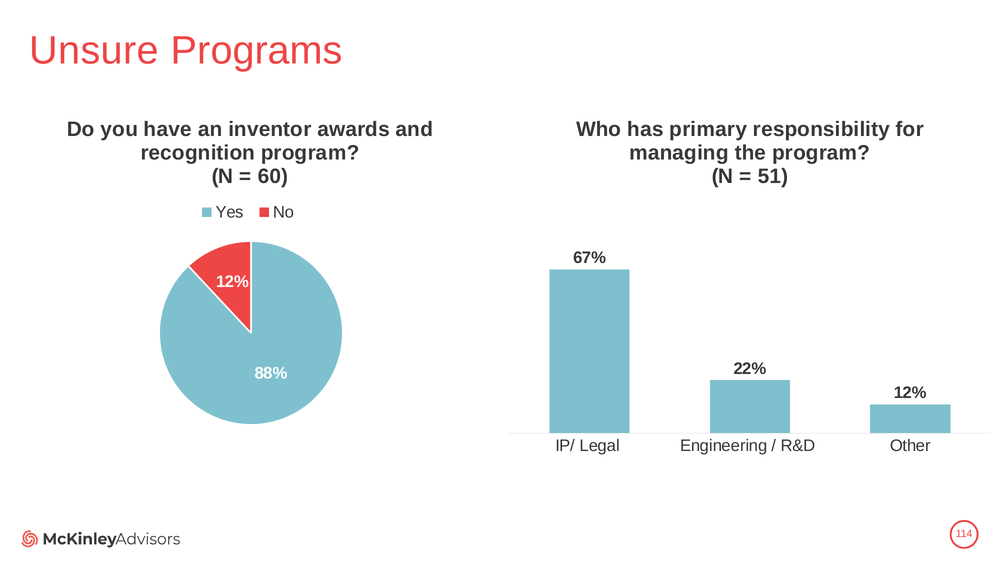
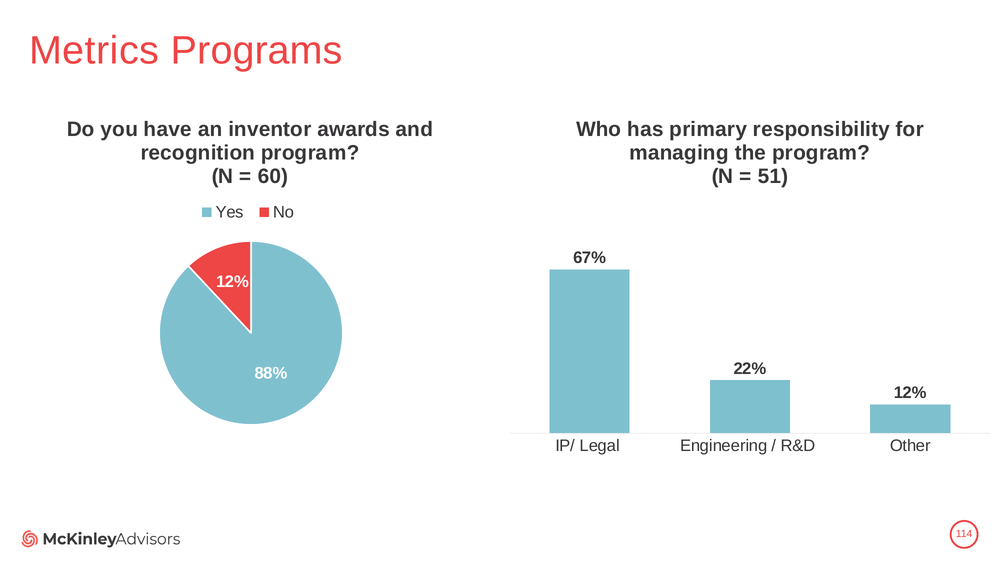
Unsure: Unsure -> Metrics (94, 50)
